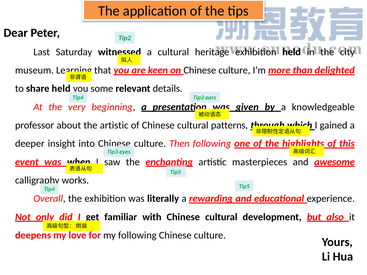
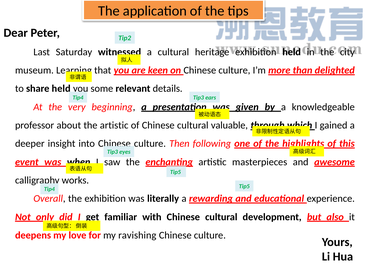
patterns: patterns -> valuable (229, 125)
my following: following -> ravishing (137, 236)
